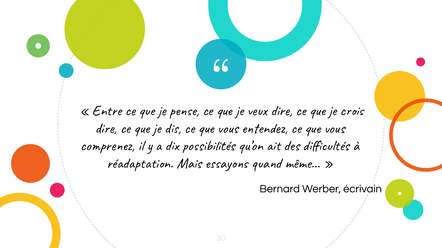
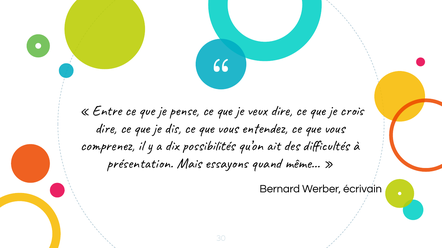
réadaptation: réadaptation -> présentation (140, 164)
